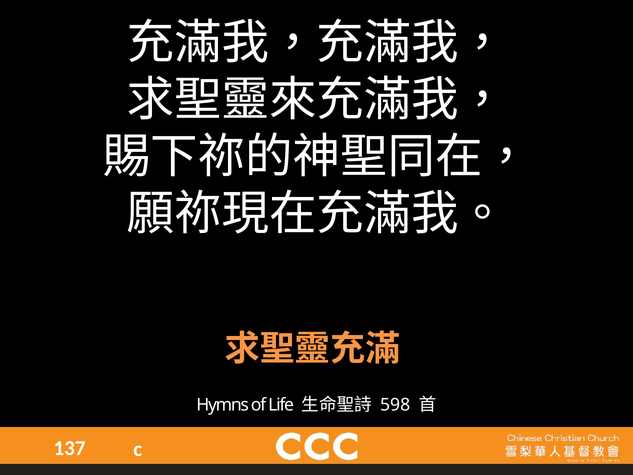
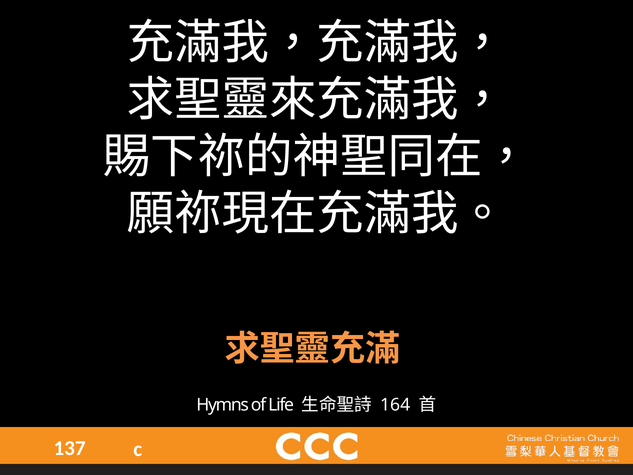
598: 598 -> 164 (395, 405)
